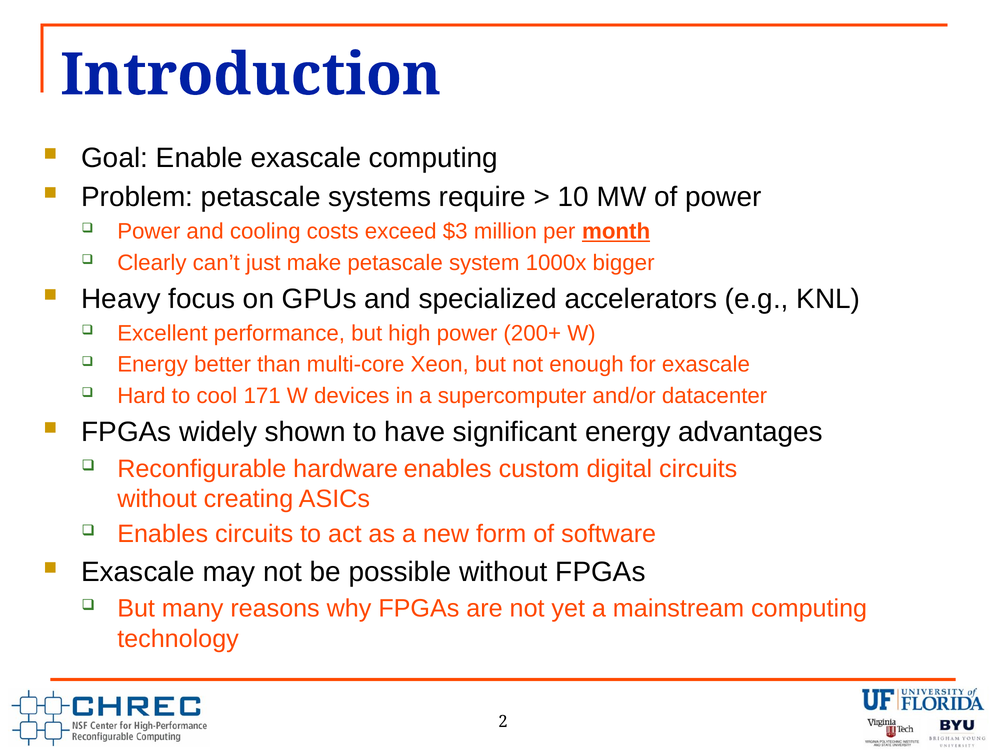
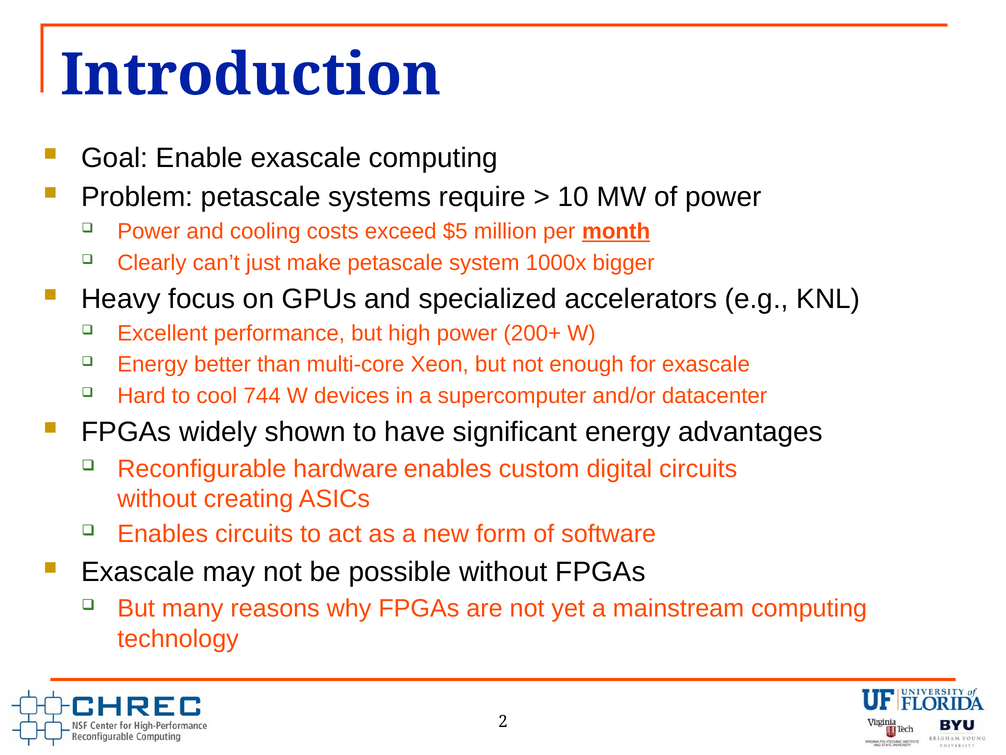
$3: $3 -> $5 (455, 231)
171: 171 -> 744 (262, 396)
